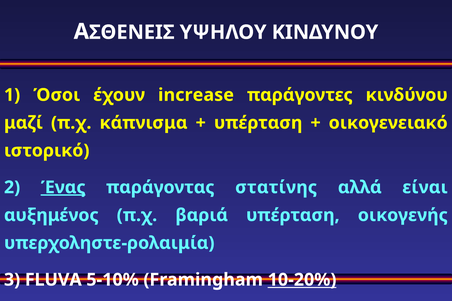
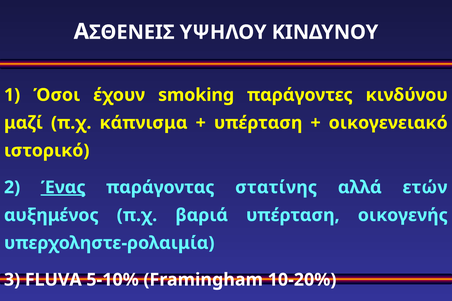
increase: increase -> smoking (196, 95)
είναι: είναι -> ετών (425, 188)
10-20% underline: present -> none (302, 280)
